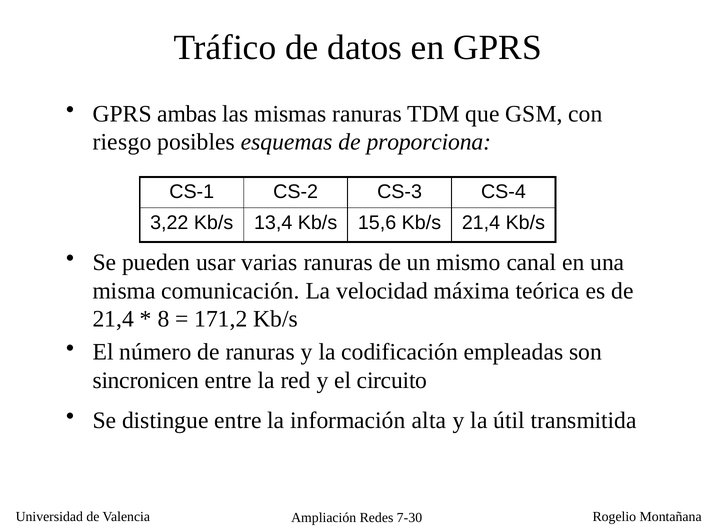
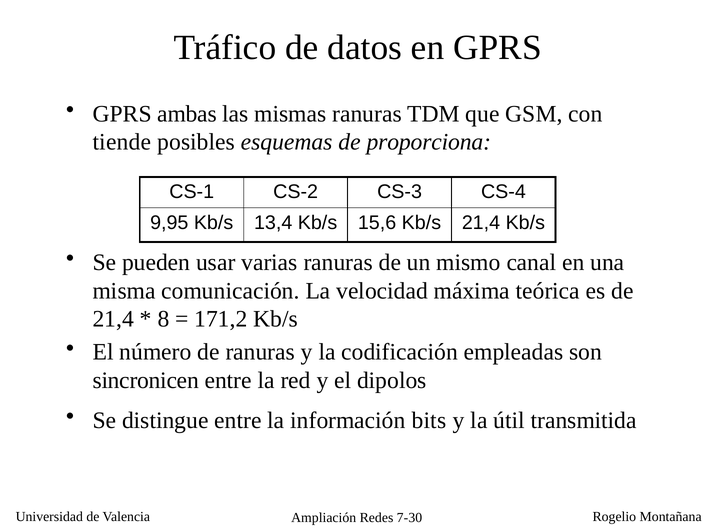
riesgo: riesgo -> tiende (122, 142)
3,22: 3,22 -> 9,95 (169, 223)
circuito: circuito -> dipolos (392, 380)
alta: alta -> bits (429, 421)
